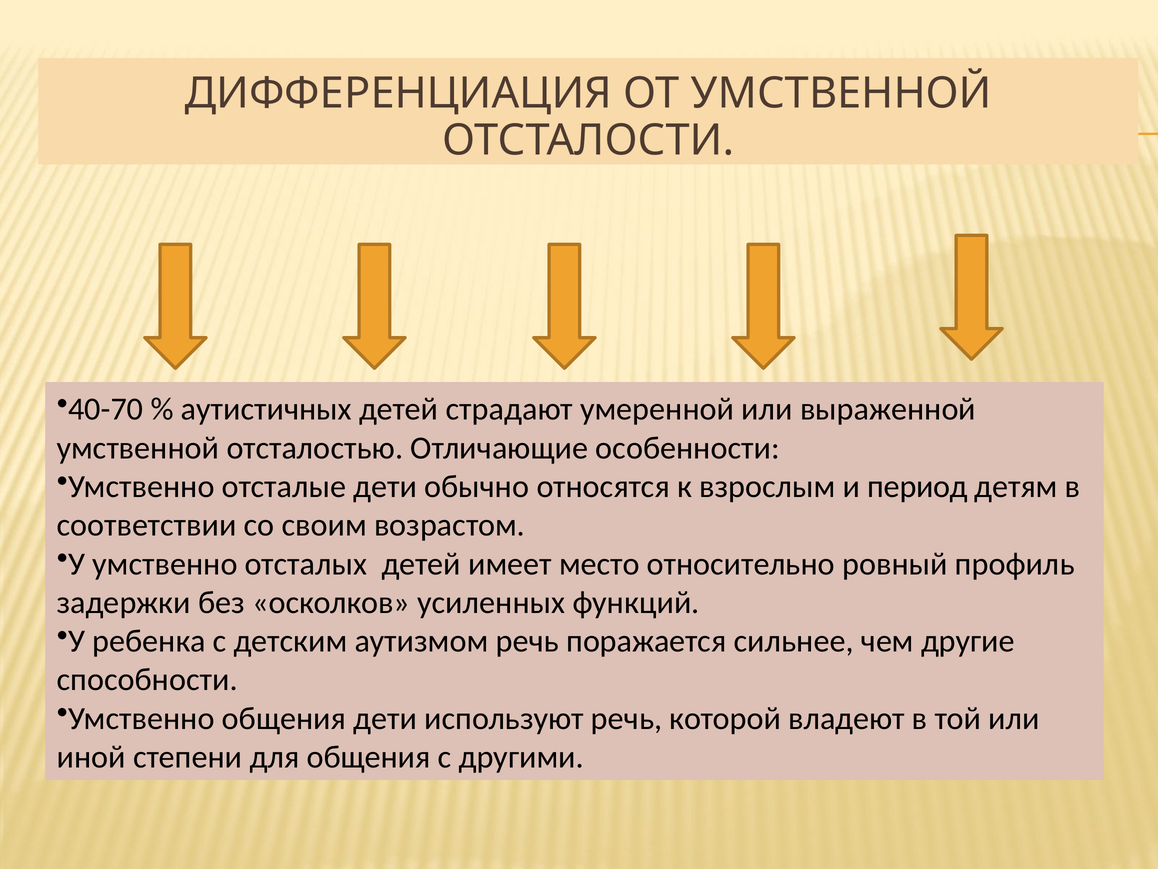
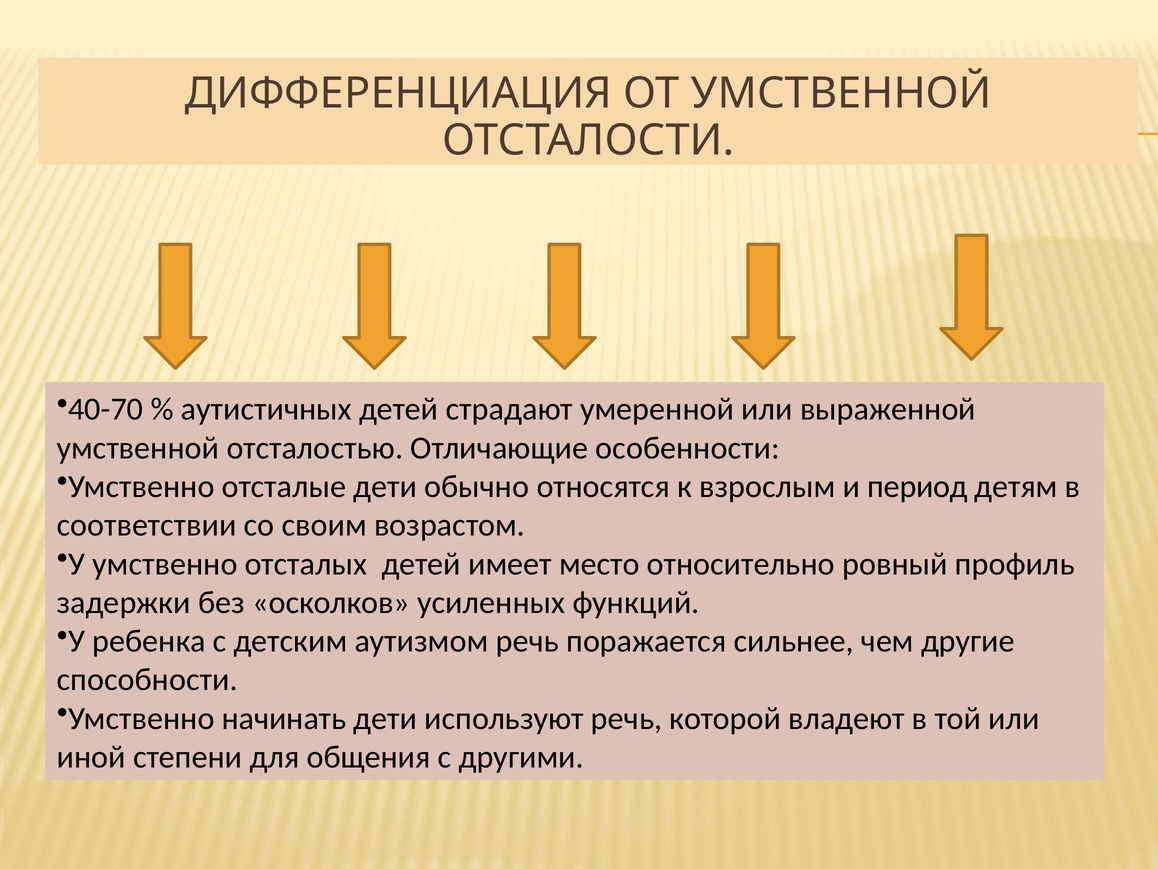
Умственно общения: общения -> начинать (284, 718)
